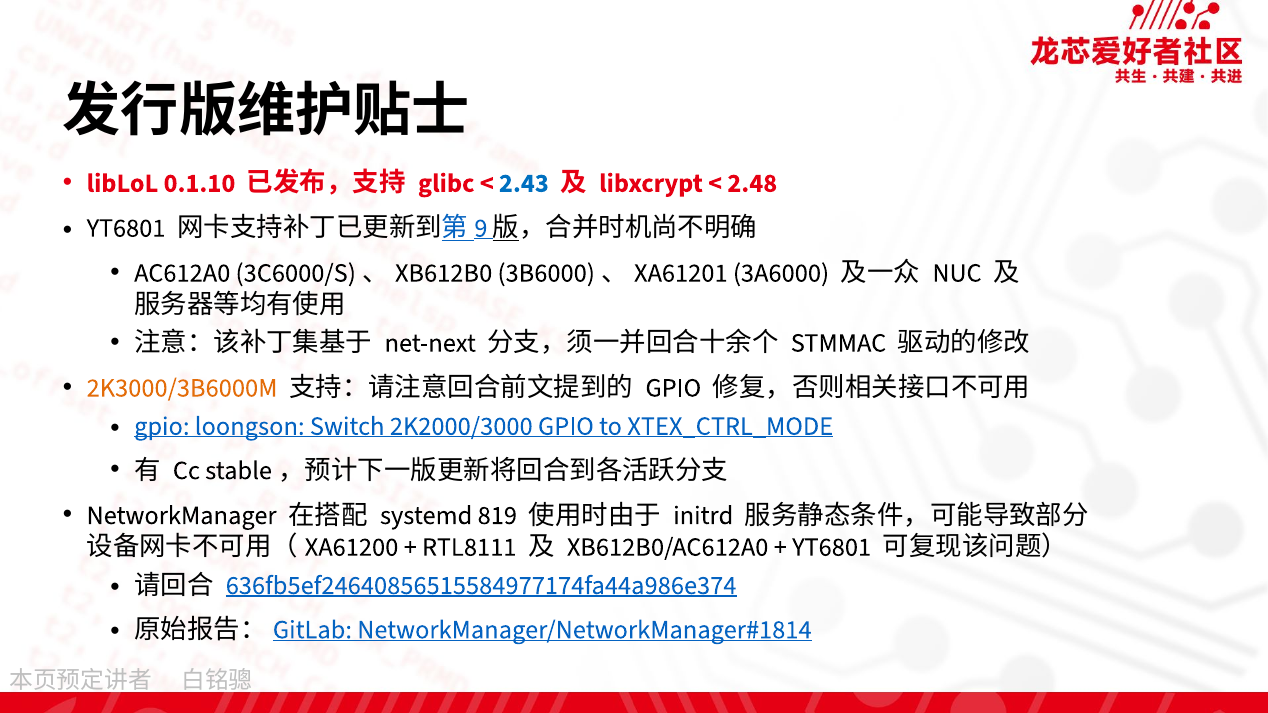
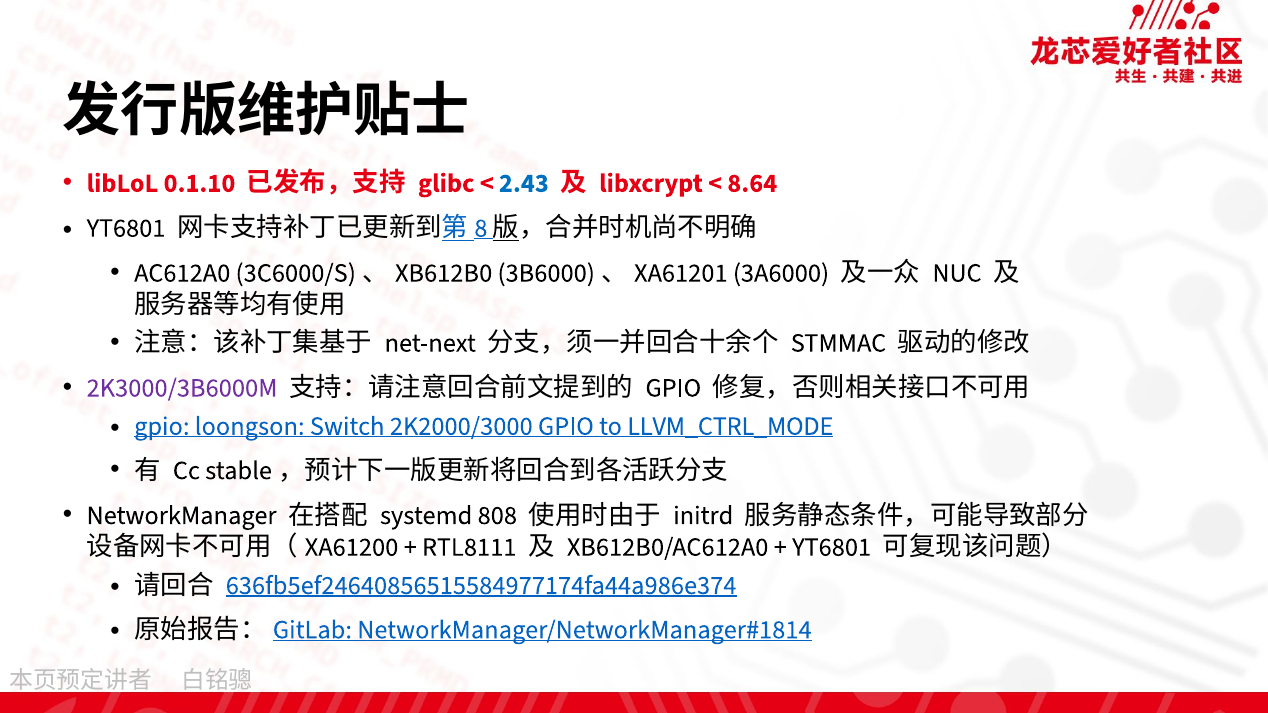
2.48: 2.48 -> 8.64 (752, 183)
9: 9 -> 8 (481, 228)
2K3000/3B6000M colour: orange -> purple (182, 388)
XTEX_CTRL_MODE: XTEX_CTRL_MODE -> LLVM_CTRL_MODE (730, 426)
819: 819 -> 808 (497, 515)
